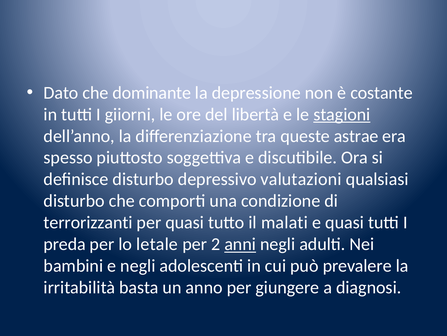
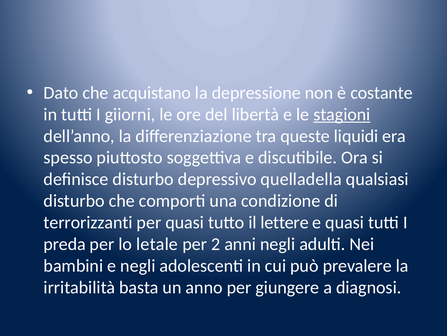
dominante: dominante -> acquistano (152, 93)
astrae: astrae -> liquidi (356, 136)
valutazioni: valutazioni -> quelladella (301, 179)
malati: malati -> lettere (285, 222)
anni underline: present -> none (240, 244)
